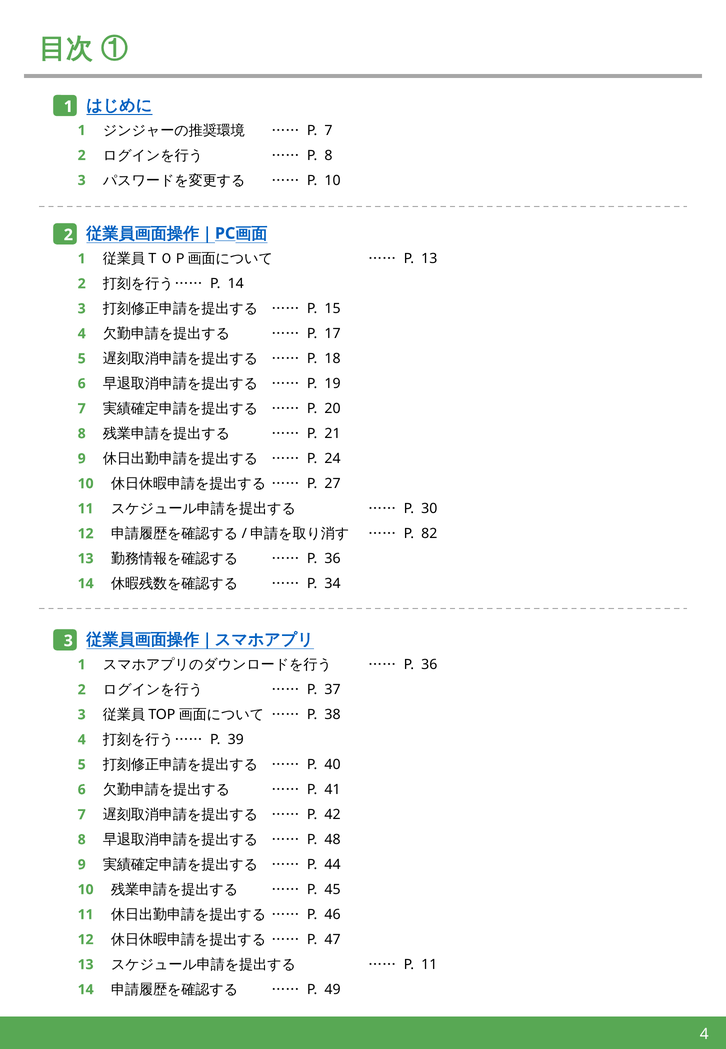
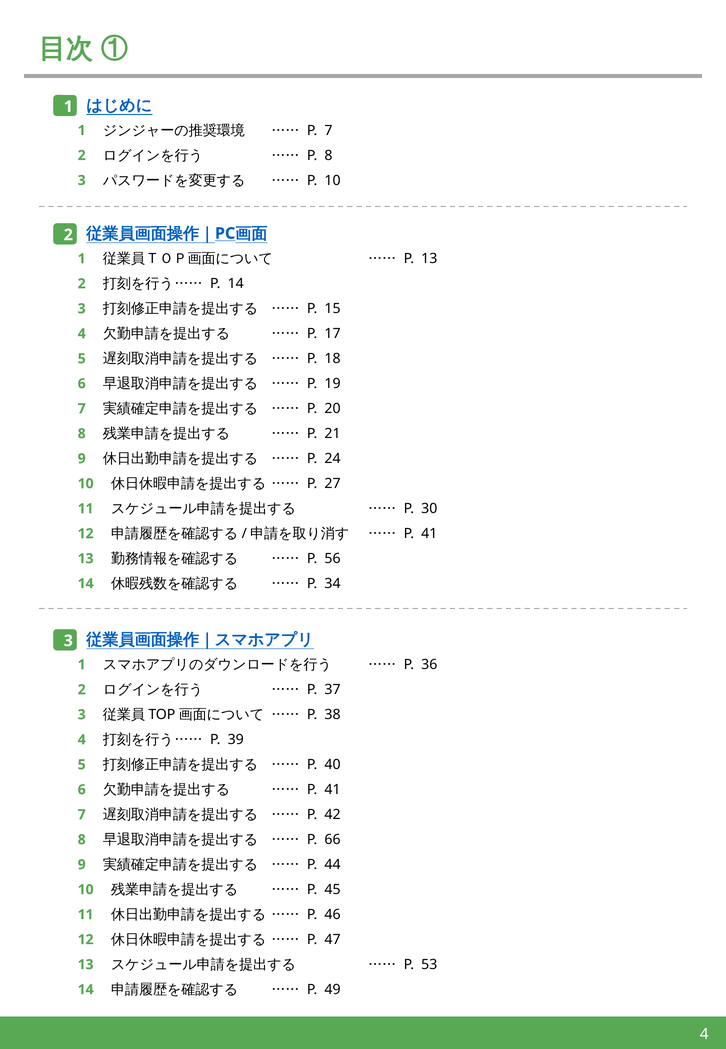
82: 82 -> 41 (429, 534)
36: 36 -> 56 (333, 559)
48: 48 -> 66 (333, 840)
P 11: 11 -> 53 (429, 965)
